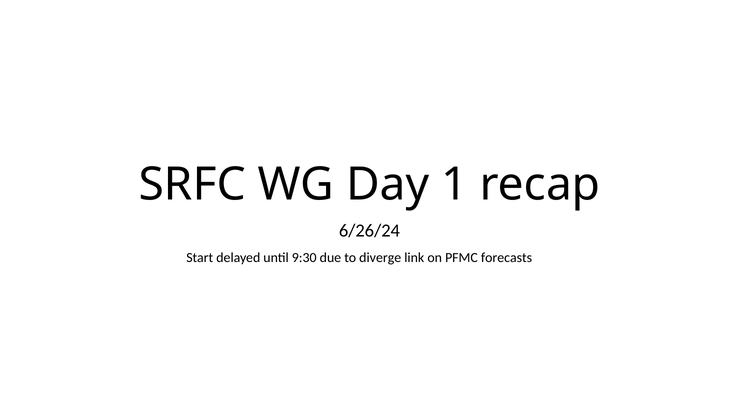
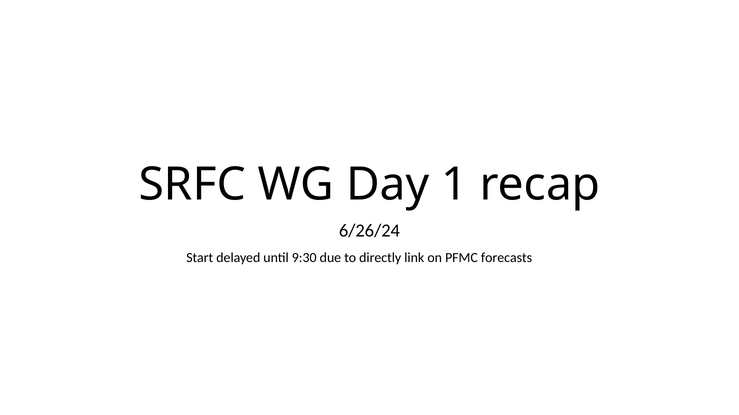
diverge: diverge -> directly (380, 258)
